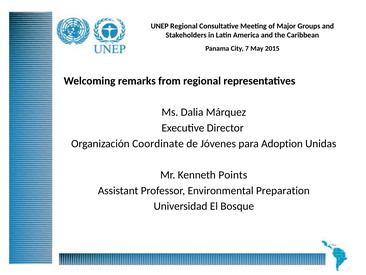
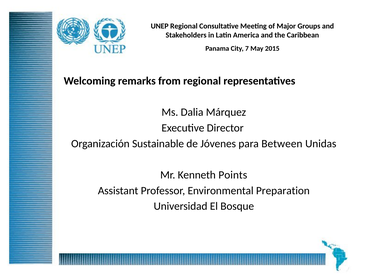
Coordinate: Coordinate -> Sustainable (158, 143)
Adoption: Adoption -> Between (282, 143)
